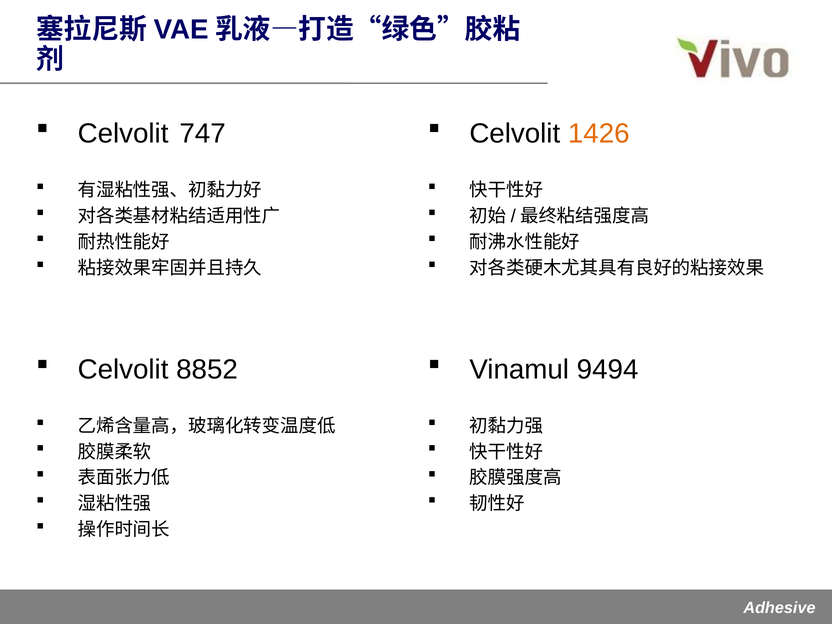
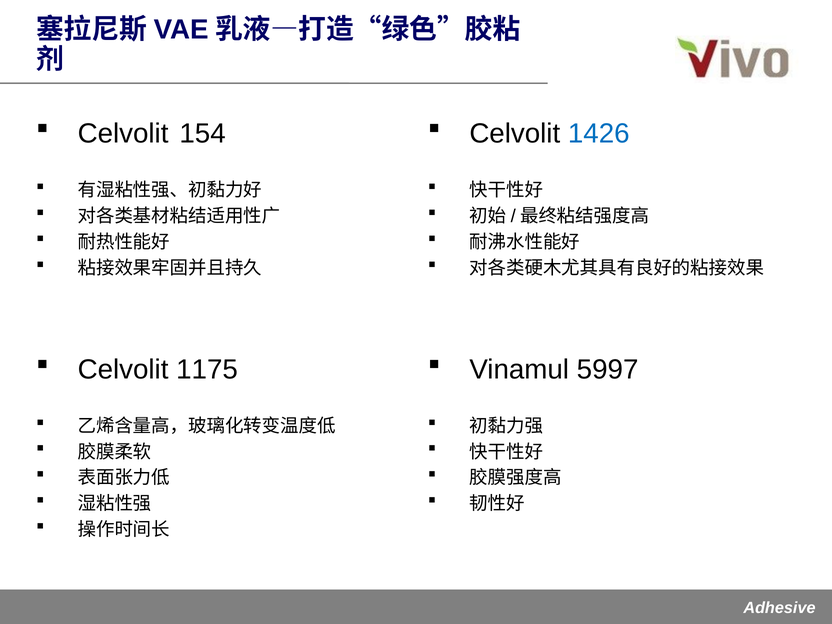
747: 747 -> 154 (203, 134)
1426 colour: orange -> blue (599, 134)
8852: 8852 -> 1175 (207, 369)
9494: 9494 -> 5997 (608, 369)
